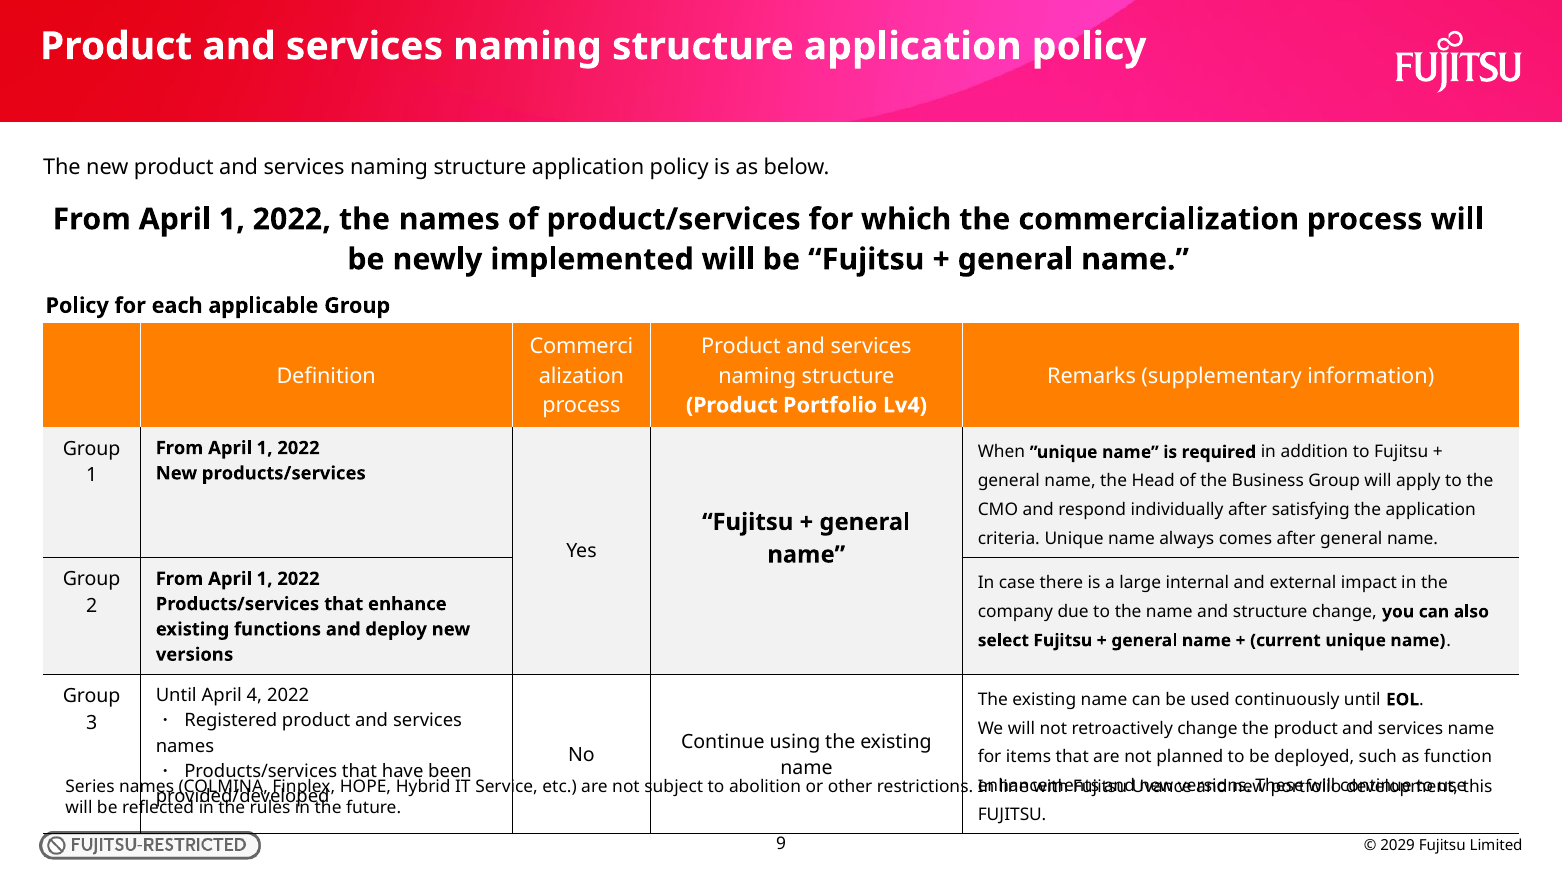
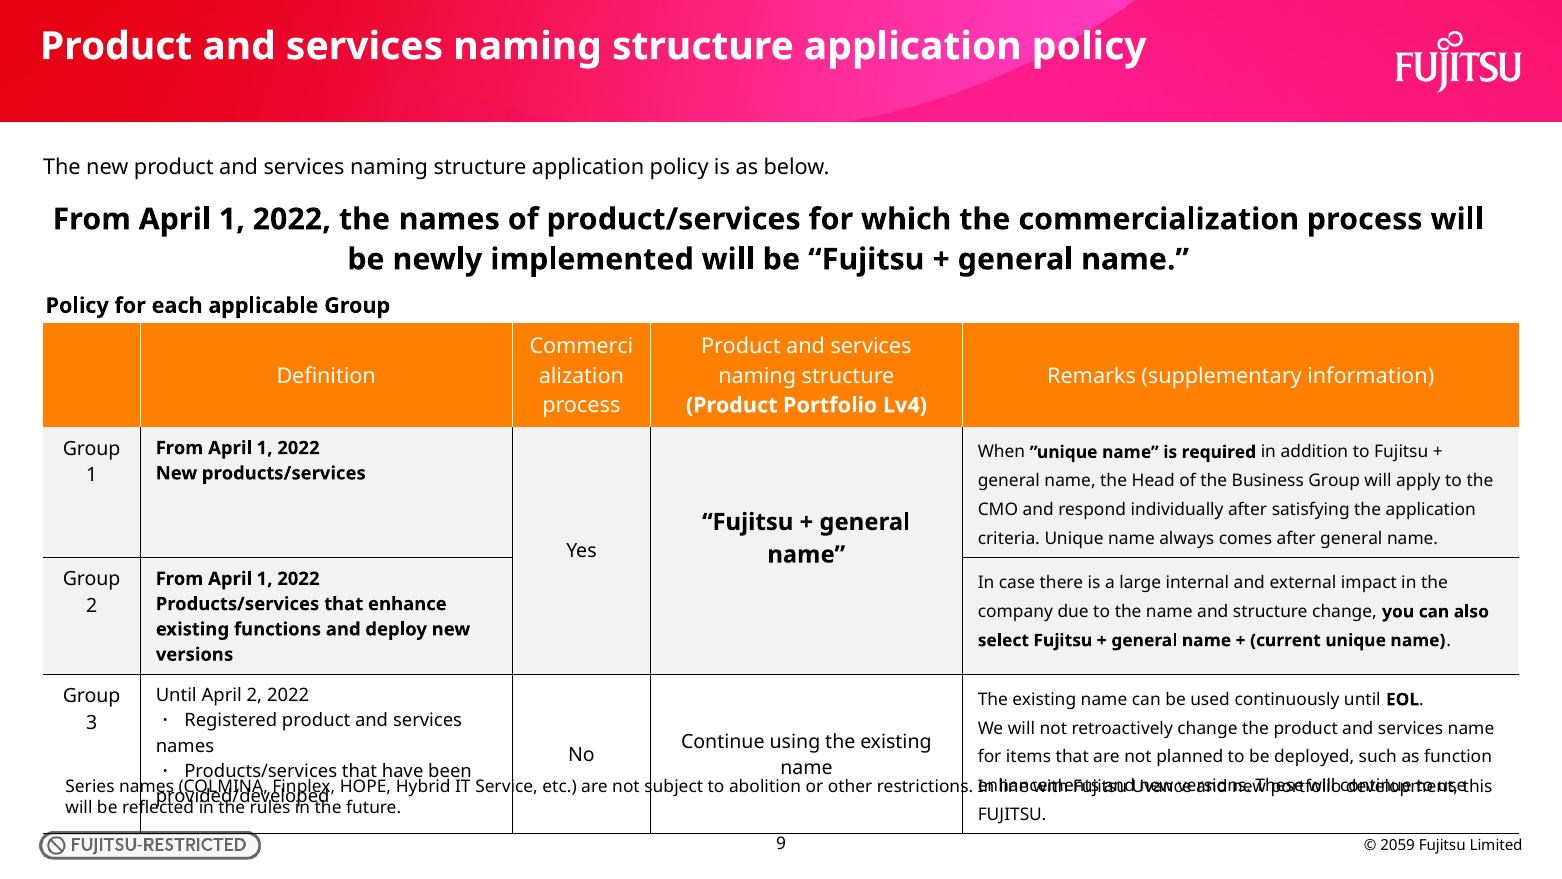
April 4: 4 -> 2 (254, 695)
2029: 2029 -> 2059 (1398, 845)
